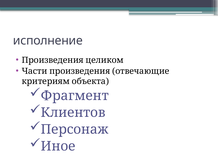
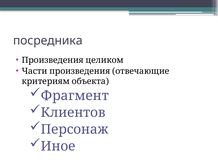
исполнение: исполнение -> посредника (48, 41)
